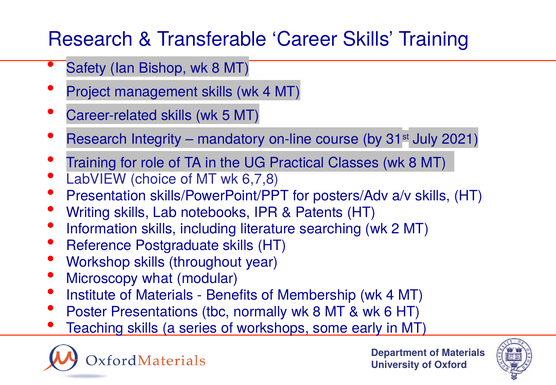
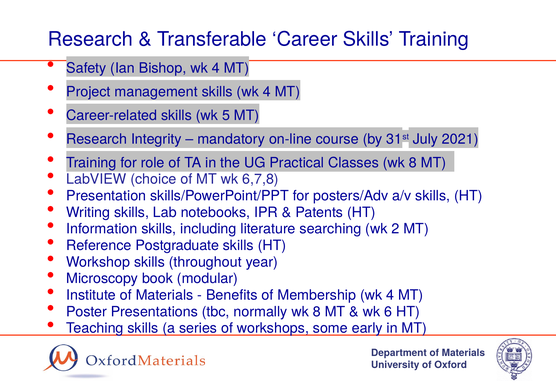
Bishop wk 8: 8 -> 4 (216, 68)
what: what -> book (158, 279)
